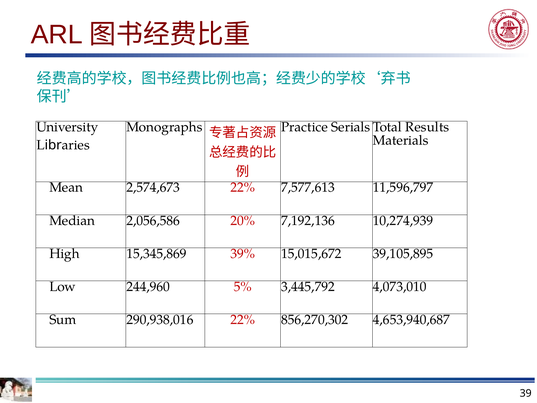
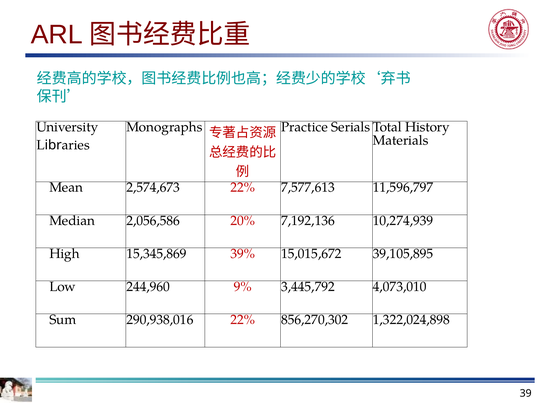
Results: Results -> History (427, 127)
5%: 5% -> 9% (243, 287)
4,653,940,687: 4,653,940,687 -> 1,322,024,898 (411, 320)
